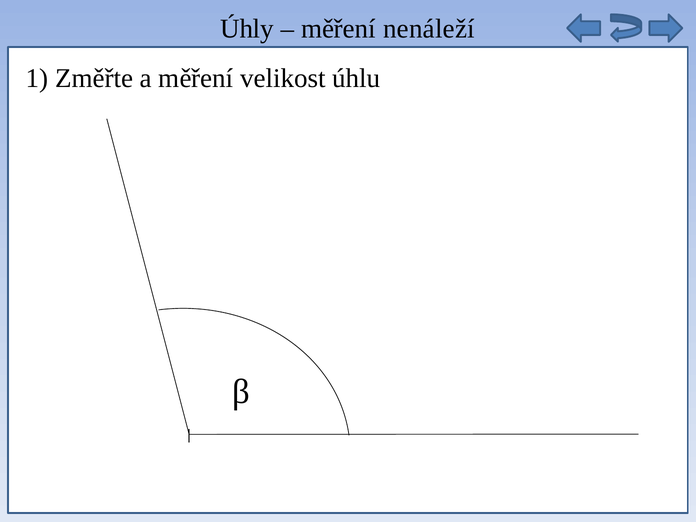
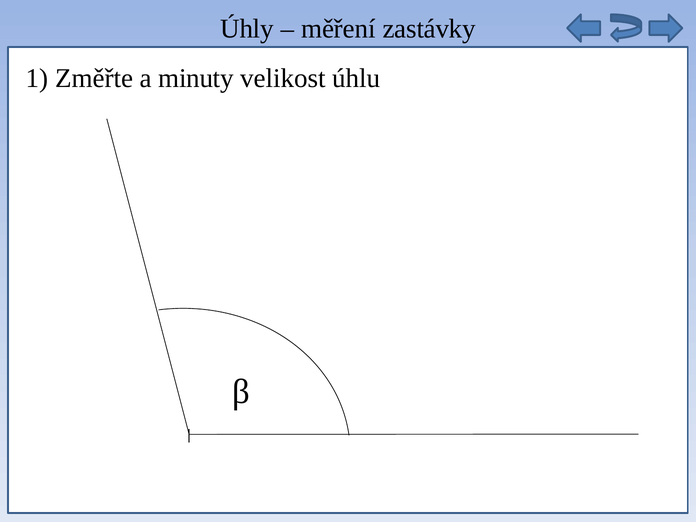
měření nenáleží: nenáleží -> zastávky (429, 29)
a měření: měření -> minuty (196, 78)
